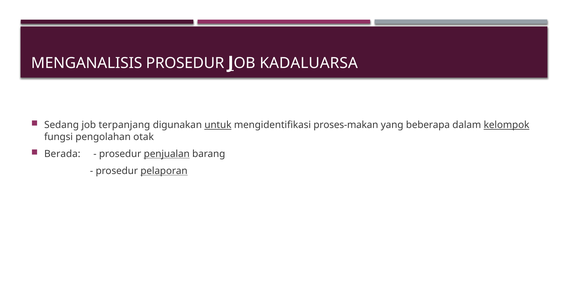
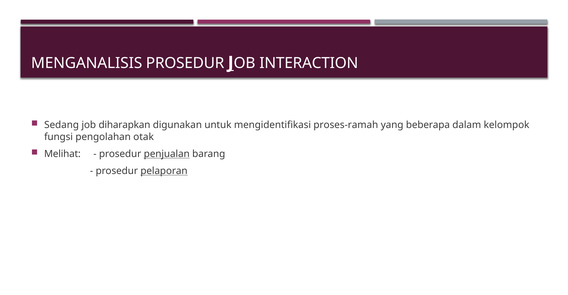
KADALUARSA: KADALUARSA -> INTERACTION (309, 63)
terpanjang: terpanjang -> diharapkan (124, 125)
untuk underline: present -> none (218, 125)
proses-makan: proses-makan -> proses-ramah (346, 125)
kelompok underline: present -> none (507, 125)
Berada: Berada -> Melihat (62, 154)
